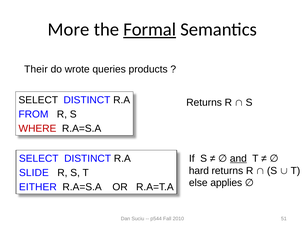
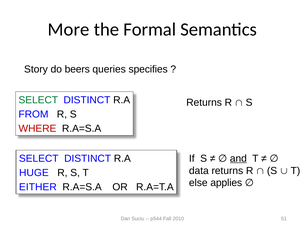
Formal underline: present -> none (150, 30)
Their: Their -> Story (36, 69)
wrote: wrote -> beers (77, 69)
products: products -> specifies (148, 69)
SELECT colour: black -> green (38, 100)
hard: hard -> data (199, 170)
SLIDE: SLIDE -> HUGE (34, 172)
